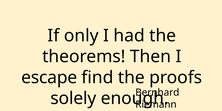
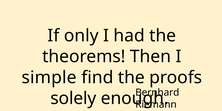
escape: escape -> simple (49, 77)
